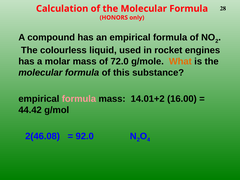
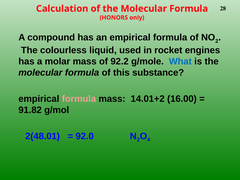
72.0: 72.0 -> 92.2 (120, 61)
What colour: orange -> blue (180, 61)
44.42: 44.42 -> 91.82 (30, 110)
2(46.08: 2(46.08 -> 2(48.01 (43, 136)
